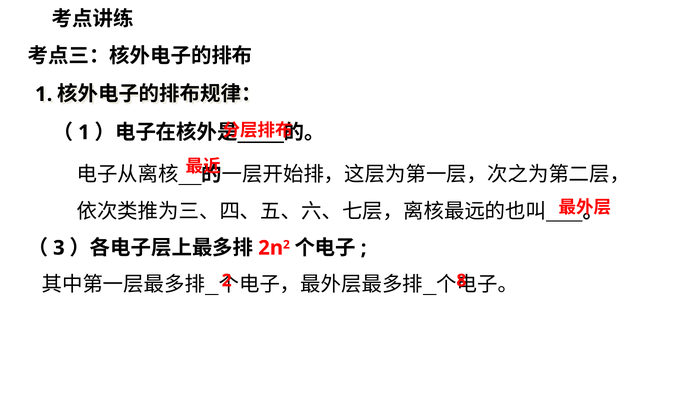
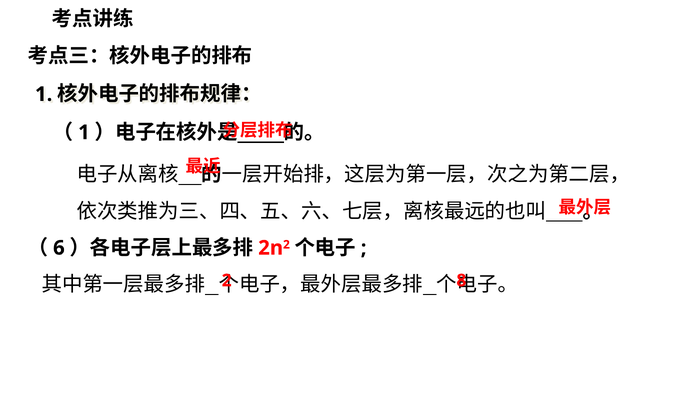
3: 3 -> 6 (59, 248)
